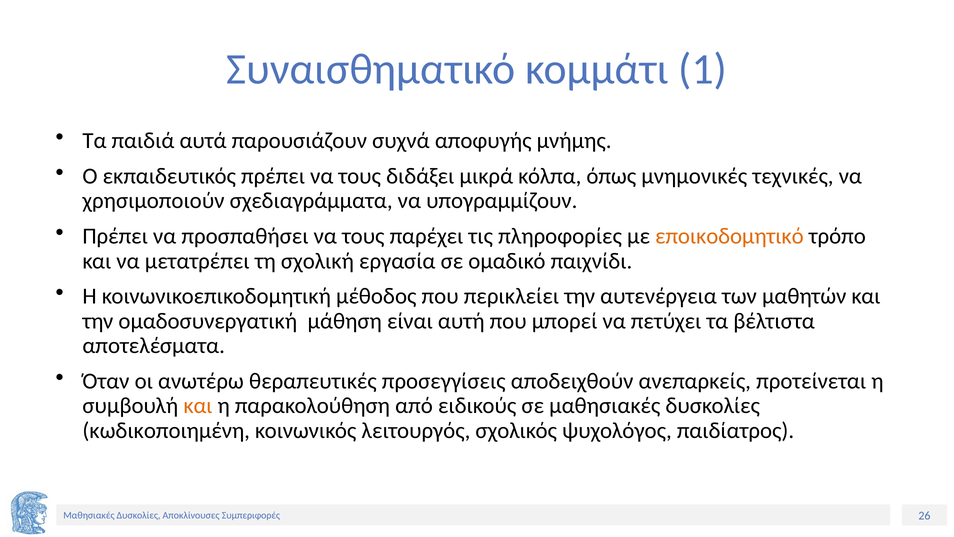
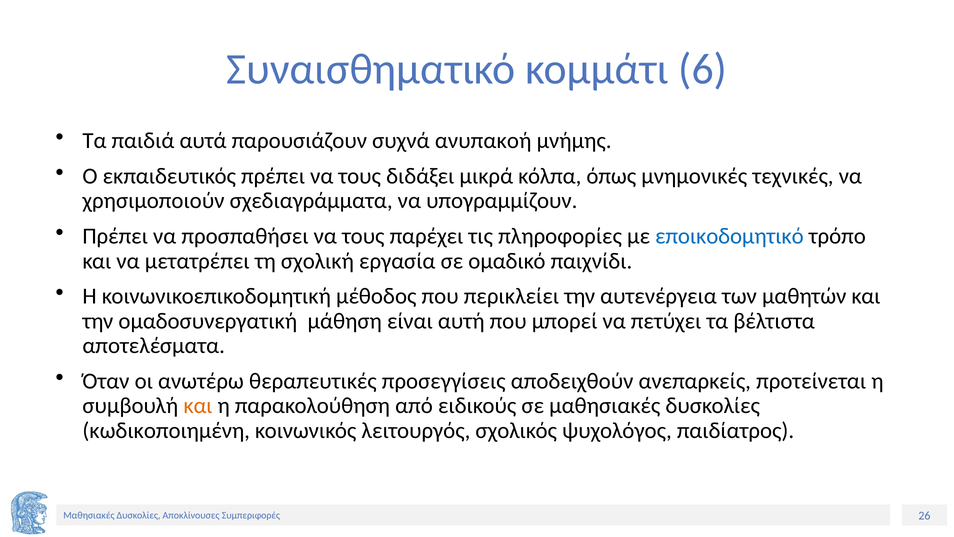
1: 1 -> 6 (703, 69)
αποφυγής: αποφυγής -> ανυπακοή (483, 141)
εποικοδομητικό colour: orange -> blue (729, 236)
